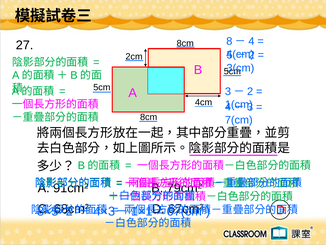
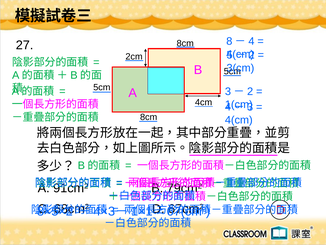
7(cm: 7(cm -> 4(cm (239, 120)
